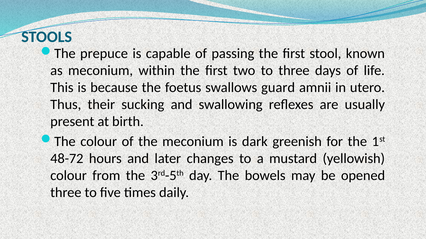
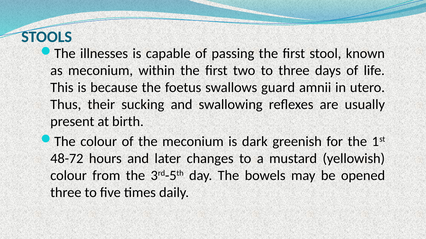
prepuce: prepuce -> illnesses (104, 54)
